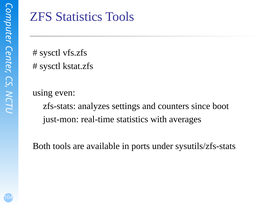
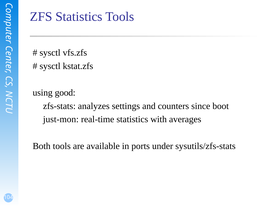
even: even -> good (65, 93)
